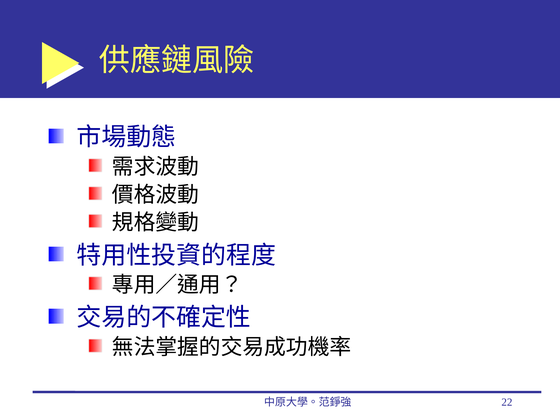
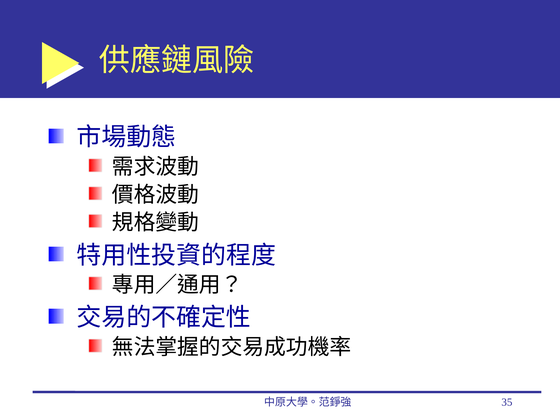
22: 22 -> 35 (507, 402)
